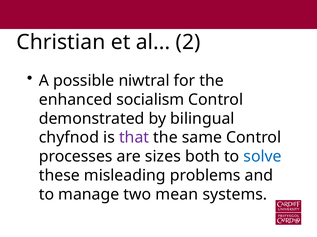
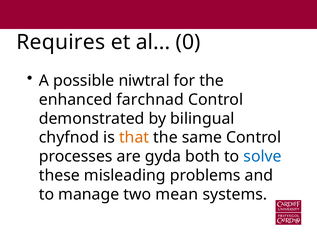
Christian: Christian -> Requires (61, 42)
2: 2 -> 0 (188, 42)
socialism: socialism -> farchnad (150, 100)
that colour: purple -> orange (134, 138)
sizes: sizes -> gyda (163, 157)
